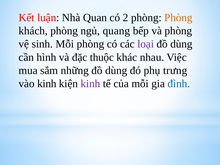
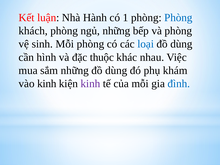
Quan: Quan -> Hành (95, 18)
2: 2 -> 1 (126, 18)
Phòng colour: orange -> blue (178, 18)
ngủ quang: quang -> những (116, 31)
loại colour: purple -> blue (146, 44)
trưng: trưng -> khám (175, 70)
